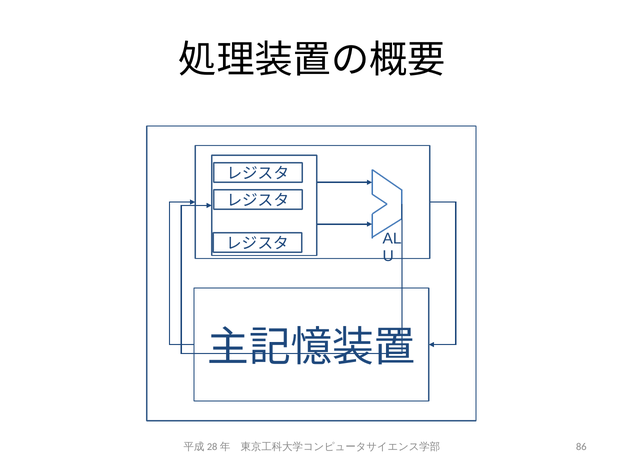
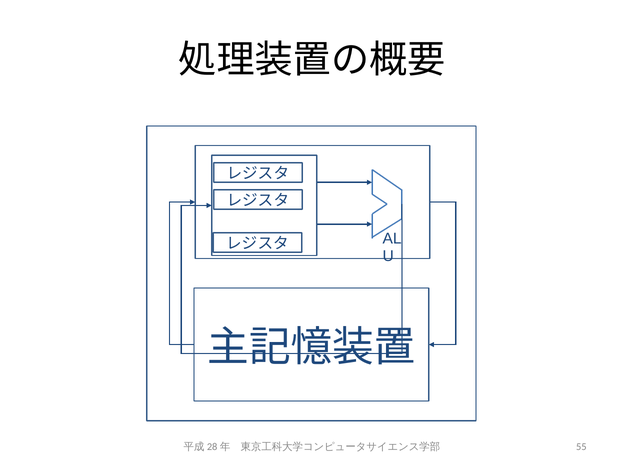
86: 86 -> 55 (581, 447)
